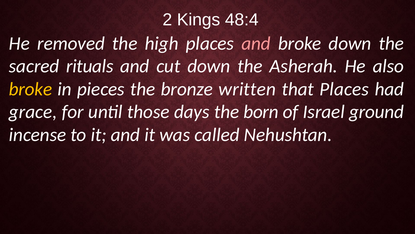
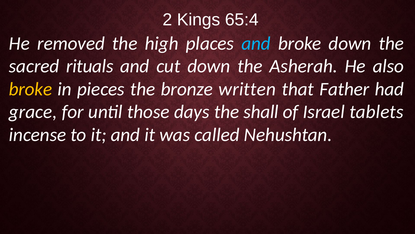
48:4: 48:4 -> 65:4 (242, 20)
and colour: pink -> light blue (256, 43)
that Places: Places -> Father (344, 89)
born: born -> shall (261, 112)
ground: ground -> tablets (376, 112)
